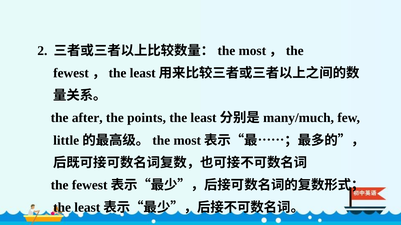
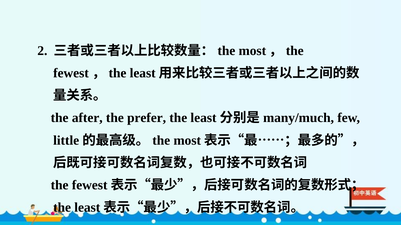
points: points -> prefer (147, 118)
